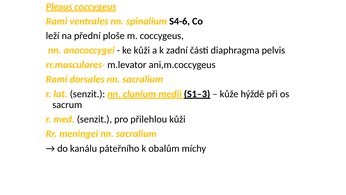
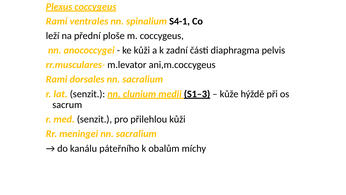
S4-6: S4-6 -> S4-1 (180, 21)
